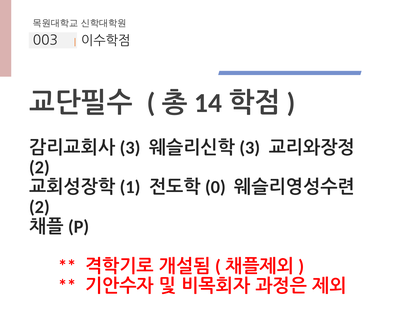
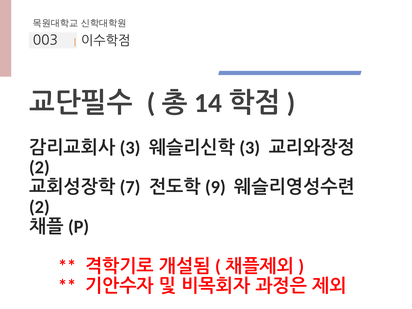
1: 1 -> 7 (130, 187)
0: 0 -> 9 (215, 187)
